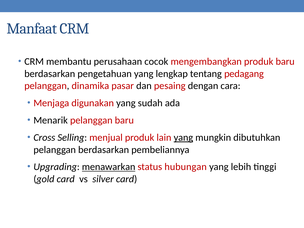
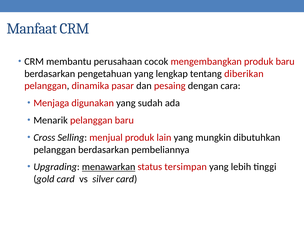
pedagang: pedagang -> diberikan (244, 74)
yang underline: present -> none (183, 138)
hubungan: hubungan -> tersimpan (186, 167)
